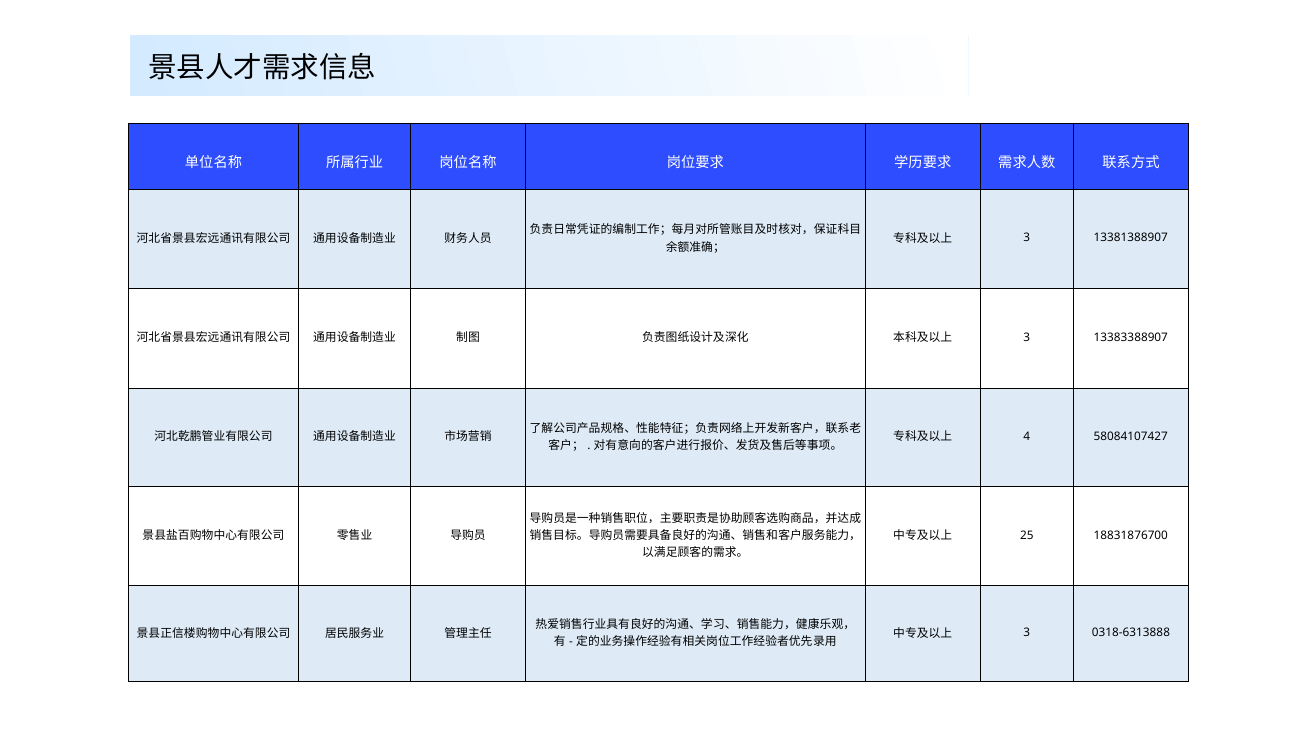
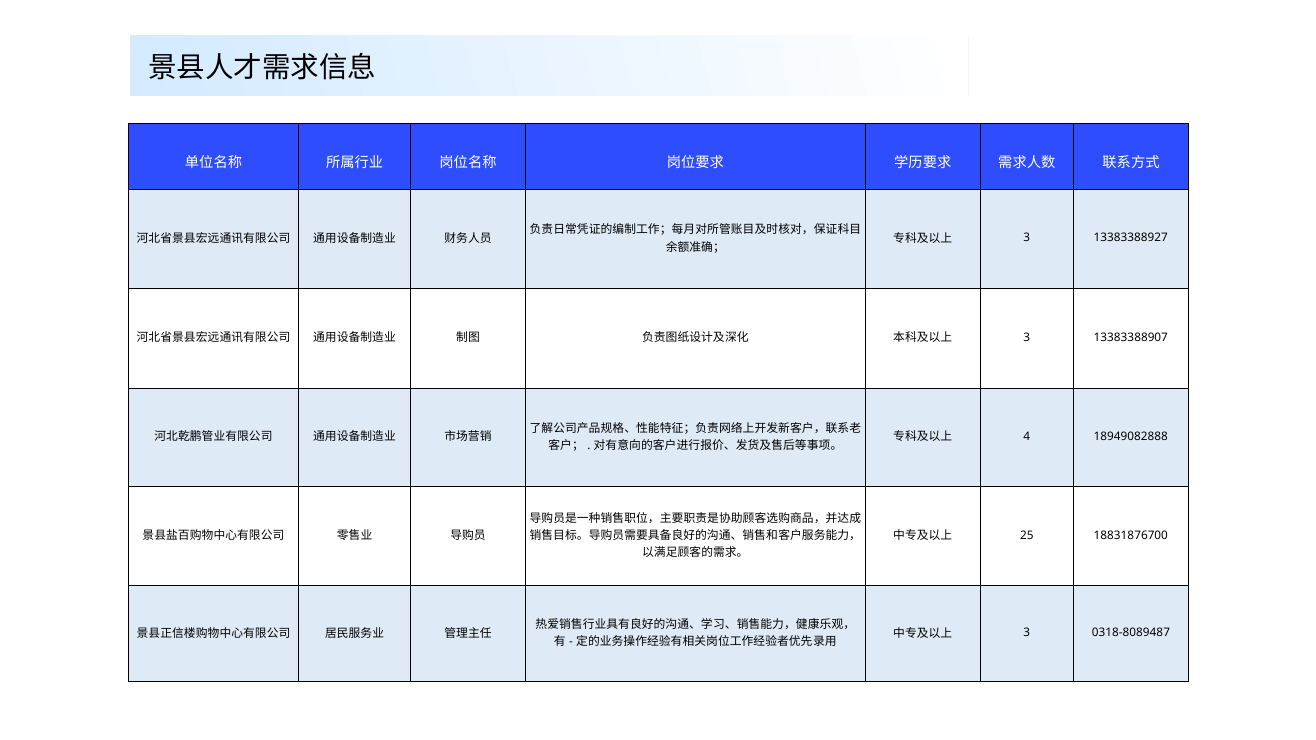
13381388907: 13381388907 -> 13383388927 (1131, 238)
58084107427: 58084107427 -> 18949082888 (1131, 437)
0318-6313888: 0318-6313888 -> 0318-8089487 (1131, 633)
